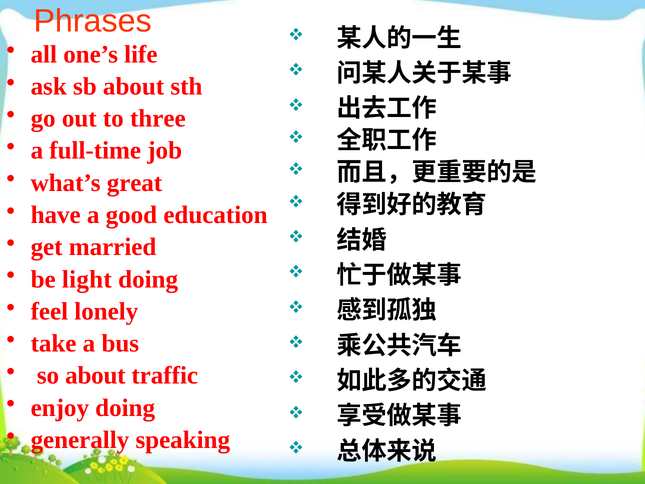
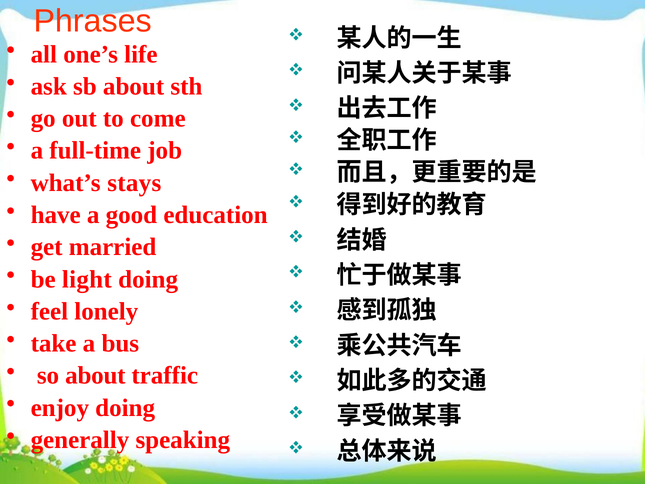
three: three -> come (158, 119)
great: great -> stays (134, 183)
